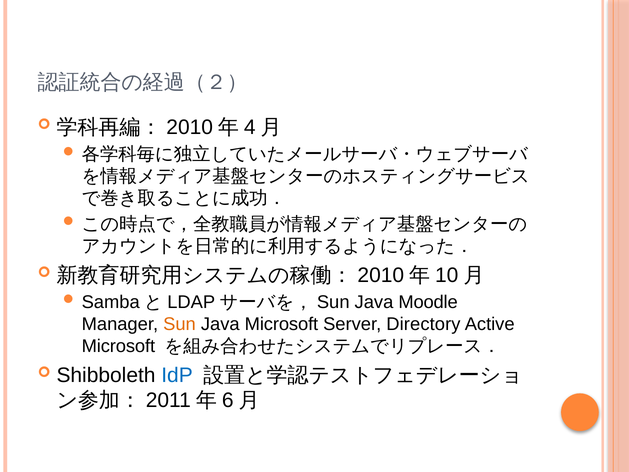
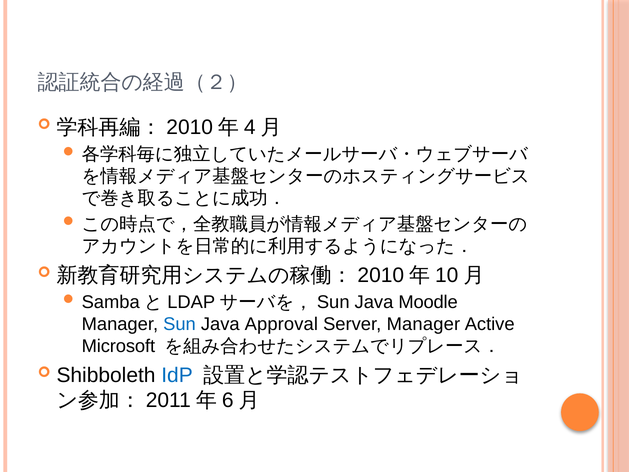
Sun colour: orange -> blue (180, 324)
Java Microsoft: Microsoft -> Approval (281, 324)
Server Directory: Directory -> Manager (423, 324)
